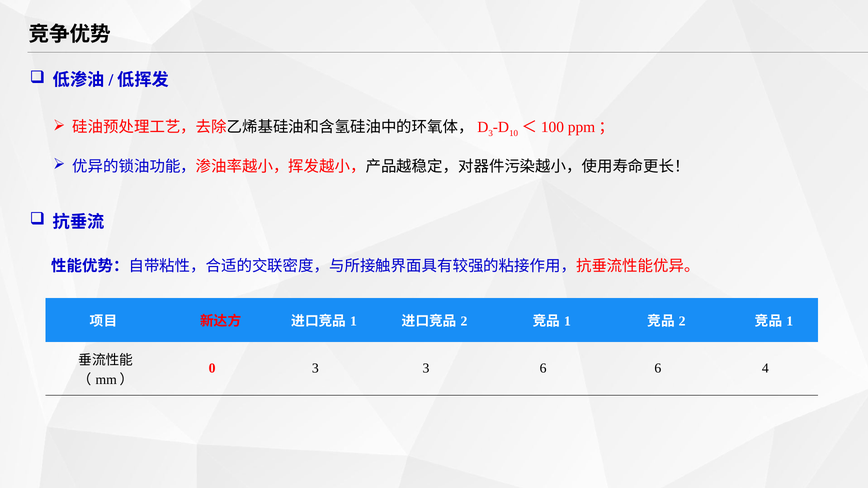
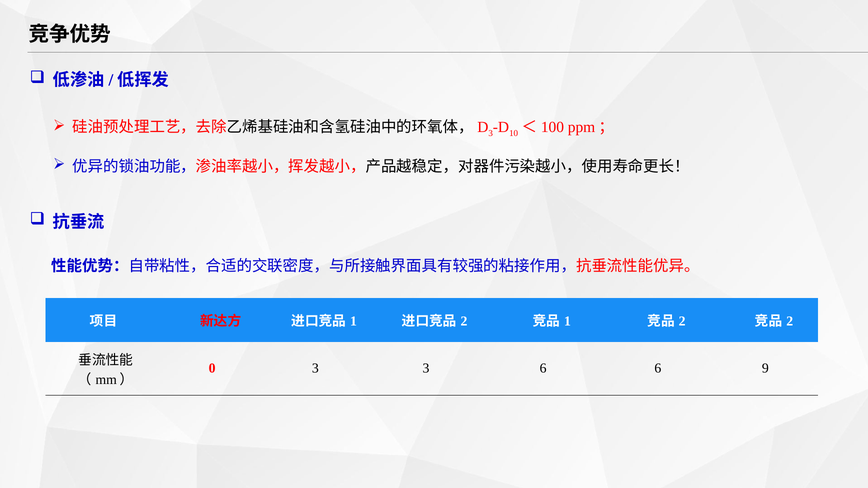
1: 1 -> 2 (790, 322)
4: 4 -> 9 (765, 368)
